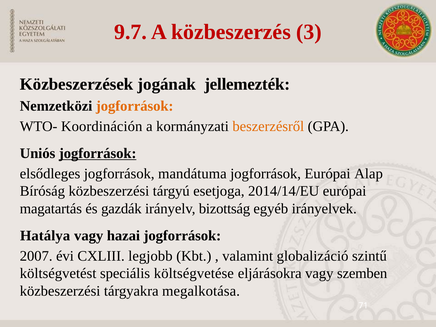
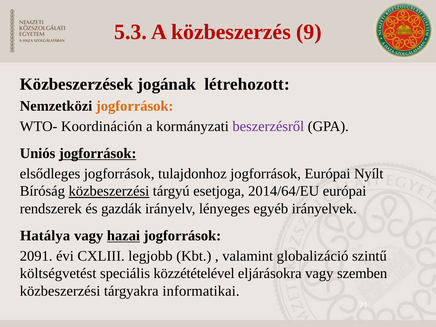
9.7: 9.7 -> 5.3 (131, 32)
3: 3 -> 9 (309, 32)
jellemezték: jellemezték -> létrehozott (247, 84)
beszerzésről colour: orange -> purple (268, 126)
mandátuma: mandátuma -> tulajdonhoz (192, 174)
Alap: Alap -> Nyílt (369, 174)
közbeszerzési underline: none -> present (109, 191)
2014/14/EU: 2014/14/EU -> 2014/64/EU (284, 191)
magatartás: magatartás -> rendszerek (51, 209)
bizottság: bizottság -> lényeges (224, 209)
hazai underline: none -> present (123, 236)
2007: 2007 -> 2091 (36, 256)
költségvetése: költségvetése -> közzétételével (194, 274)
megalkotása: megalkotása -> informatikai (201, 291)
